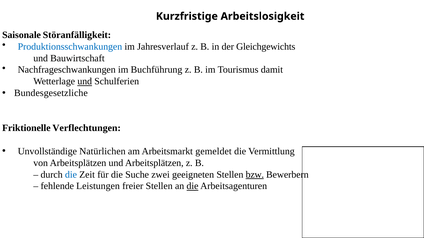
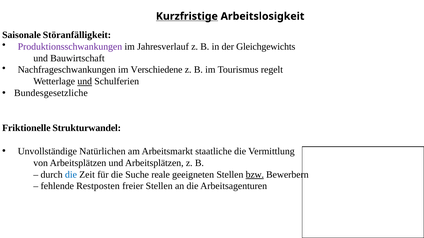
Kurzfristige underline: none -> present (187, 16)
Produktionsschwankungen colour: blue -> purple (70, 47)
Buchführung: Buchführung -> Verschiedene (157, 70)
damit: damit -> regelt (272, 70)
Verflechtungen: Verflechtungen -> Strukturwandel (87, 128)
gemeldet: gemeldet -> staatliche (214, 152)
zwei: zwei -> reale (161, 175)
Leistungen: Leistungen -> Restposten (98, 187)
die underline: present -> none (193, 187)
